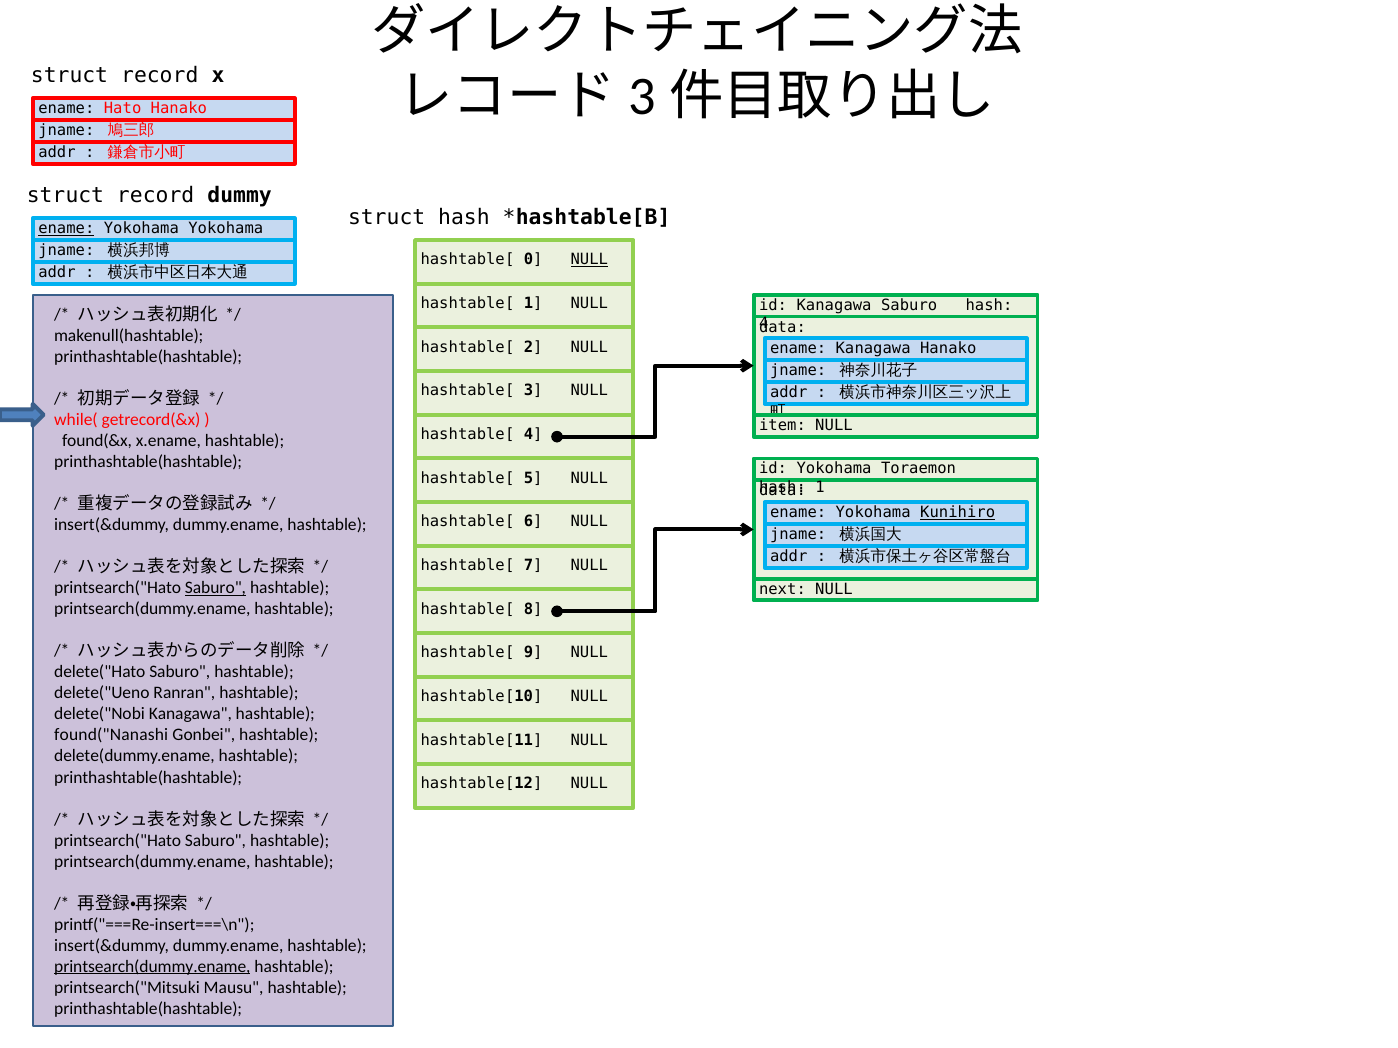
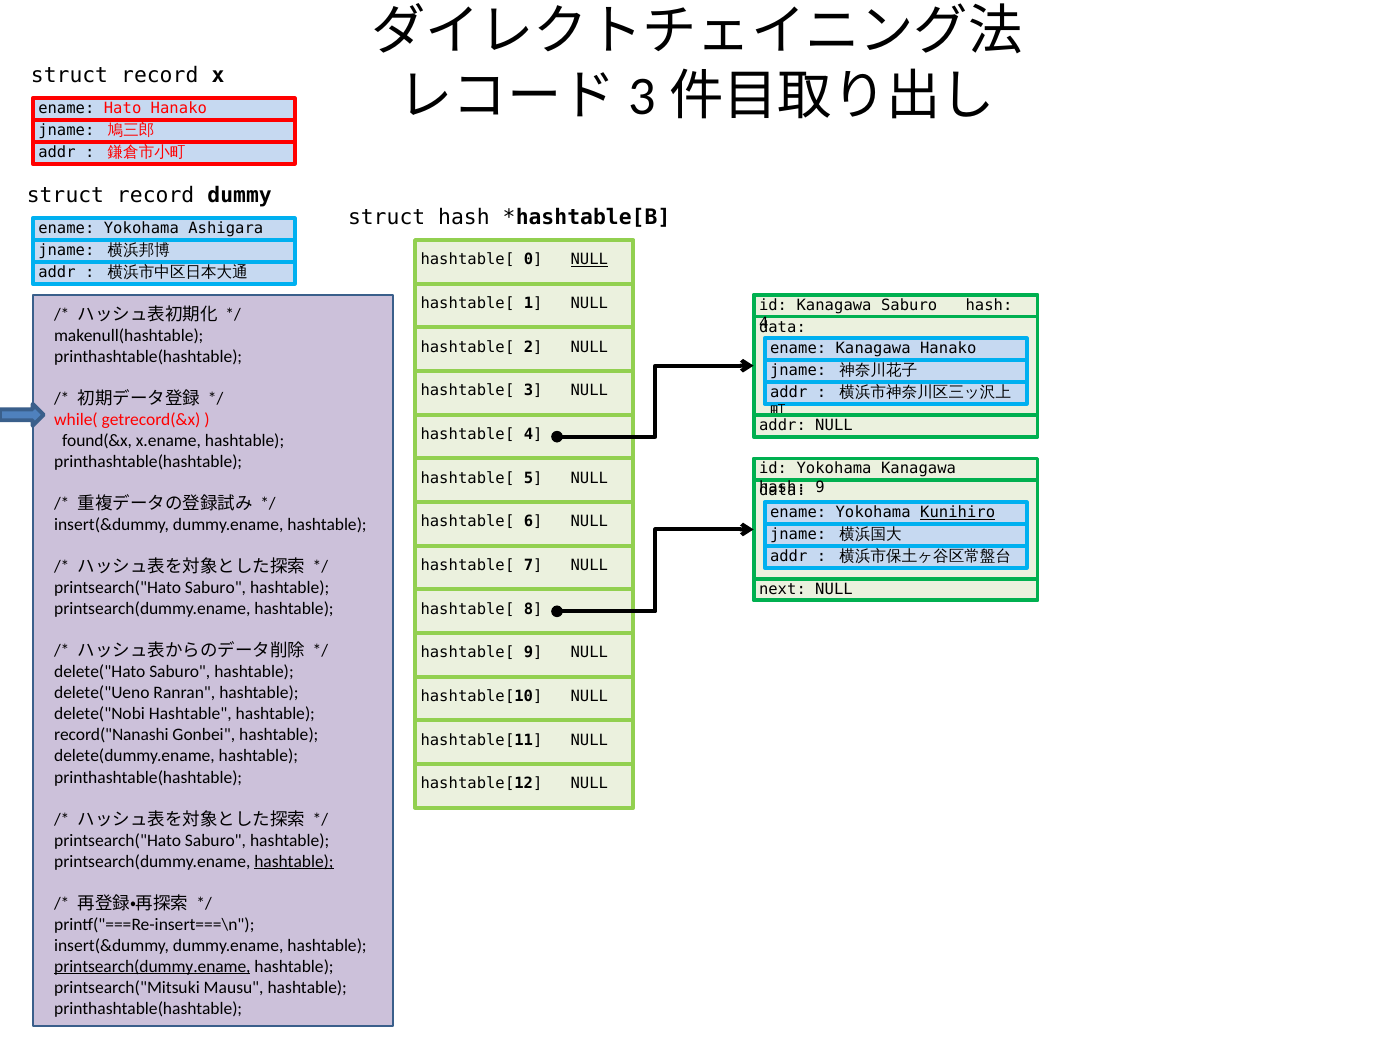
ename underline: present -> none (66, 229)
Yokohama Yokohama: Yokohama -> Ashigara (226, 229)
item: item -> addr (783, 425)
Yokohama Toraemon: Toraemon -> Kanagawa (919, 469)
1: 1 -> 9 (820, 488)
Saburo underline: present -> none (215, 588)
delete("Nobi Kanagawa: Kanagawa -> Hashtable (190, 715)
found("Nanashi: found("Nanashi -> record("Nanashi (111, 736)
hashtable underline: none -> present (294, 862)
